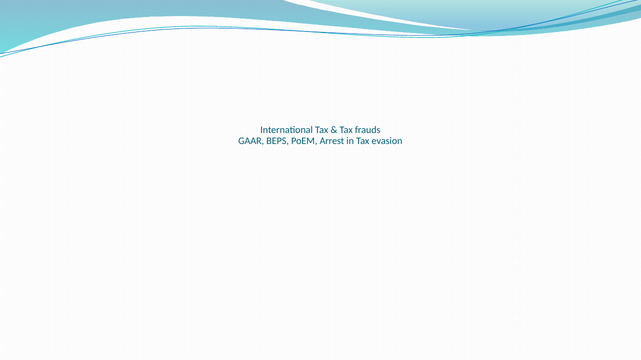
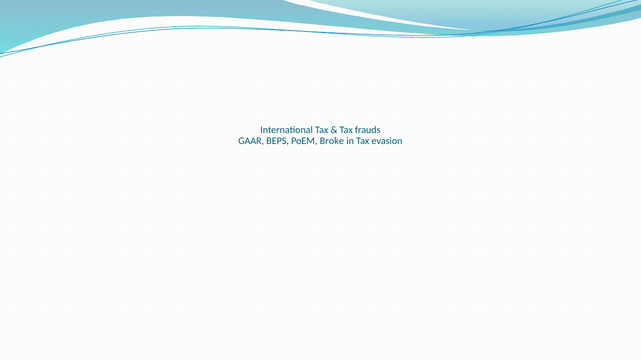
Arrest: Arrest -> Broke (332, 141)
